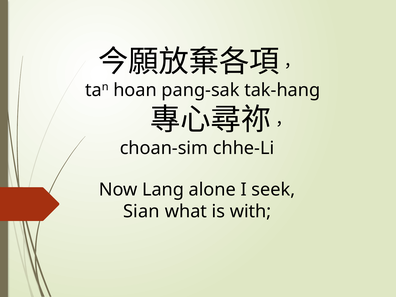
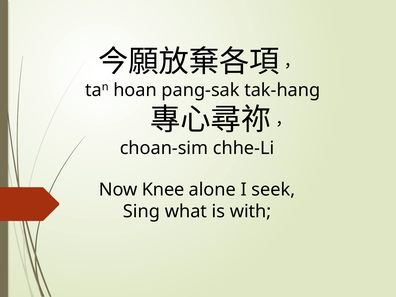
Lang: Lang -> Knee (163, 190)
Sian: Sian -> Sing (141, 211)
